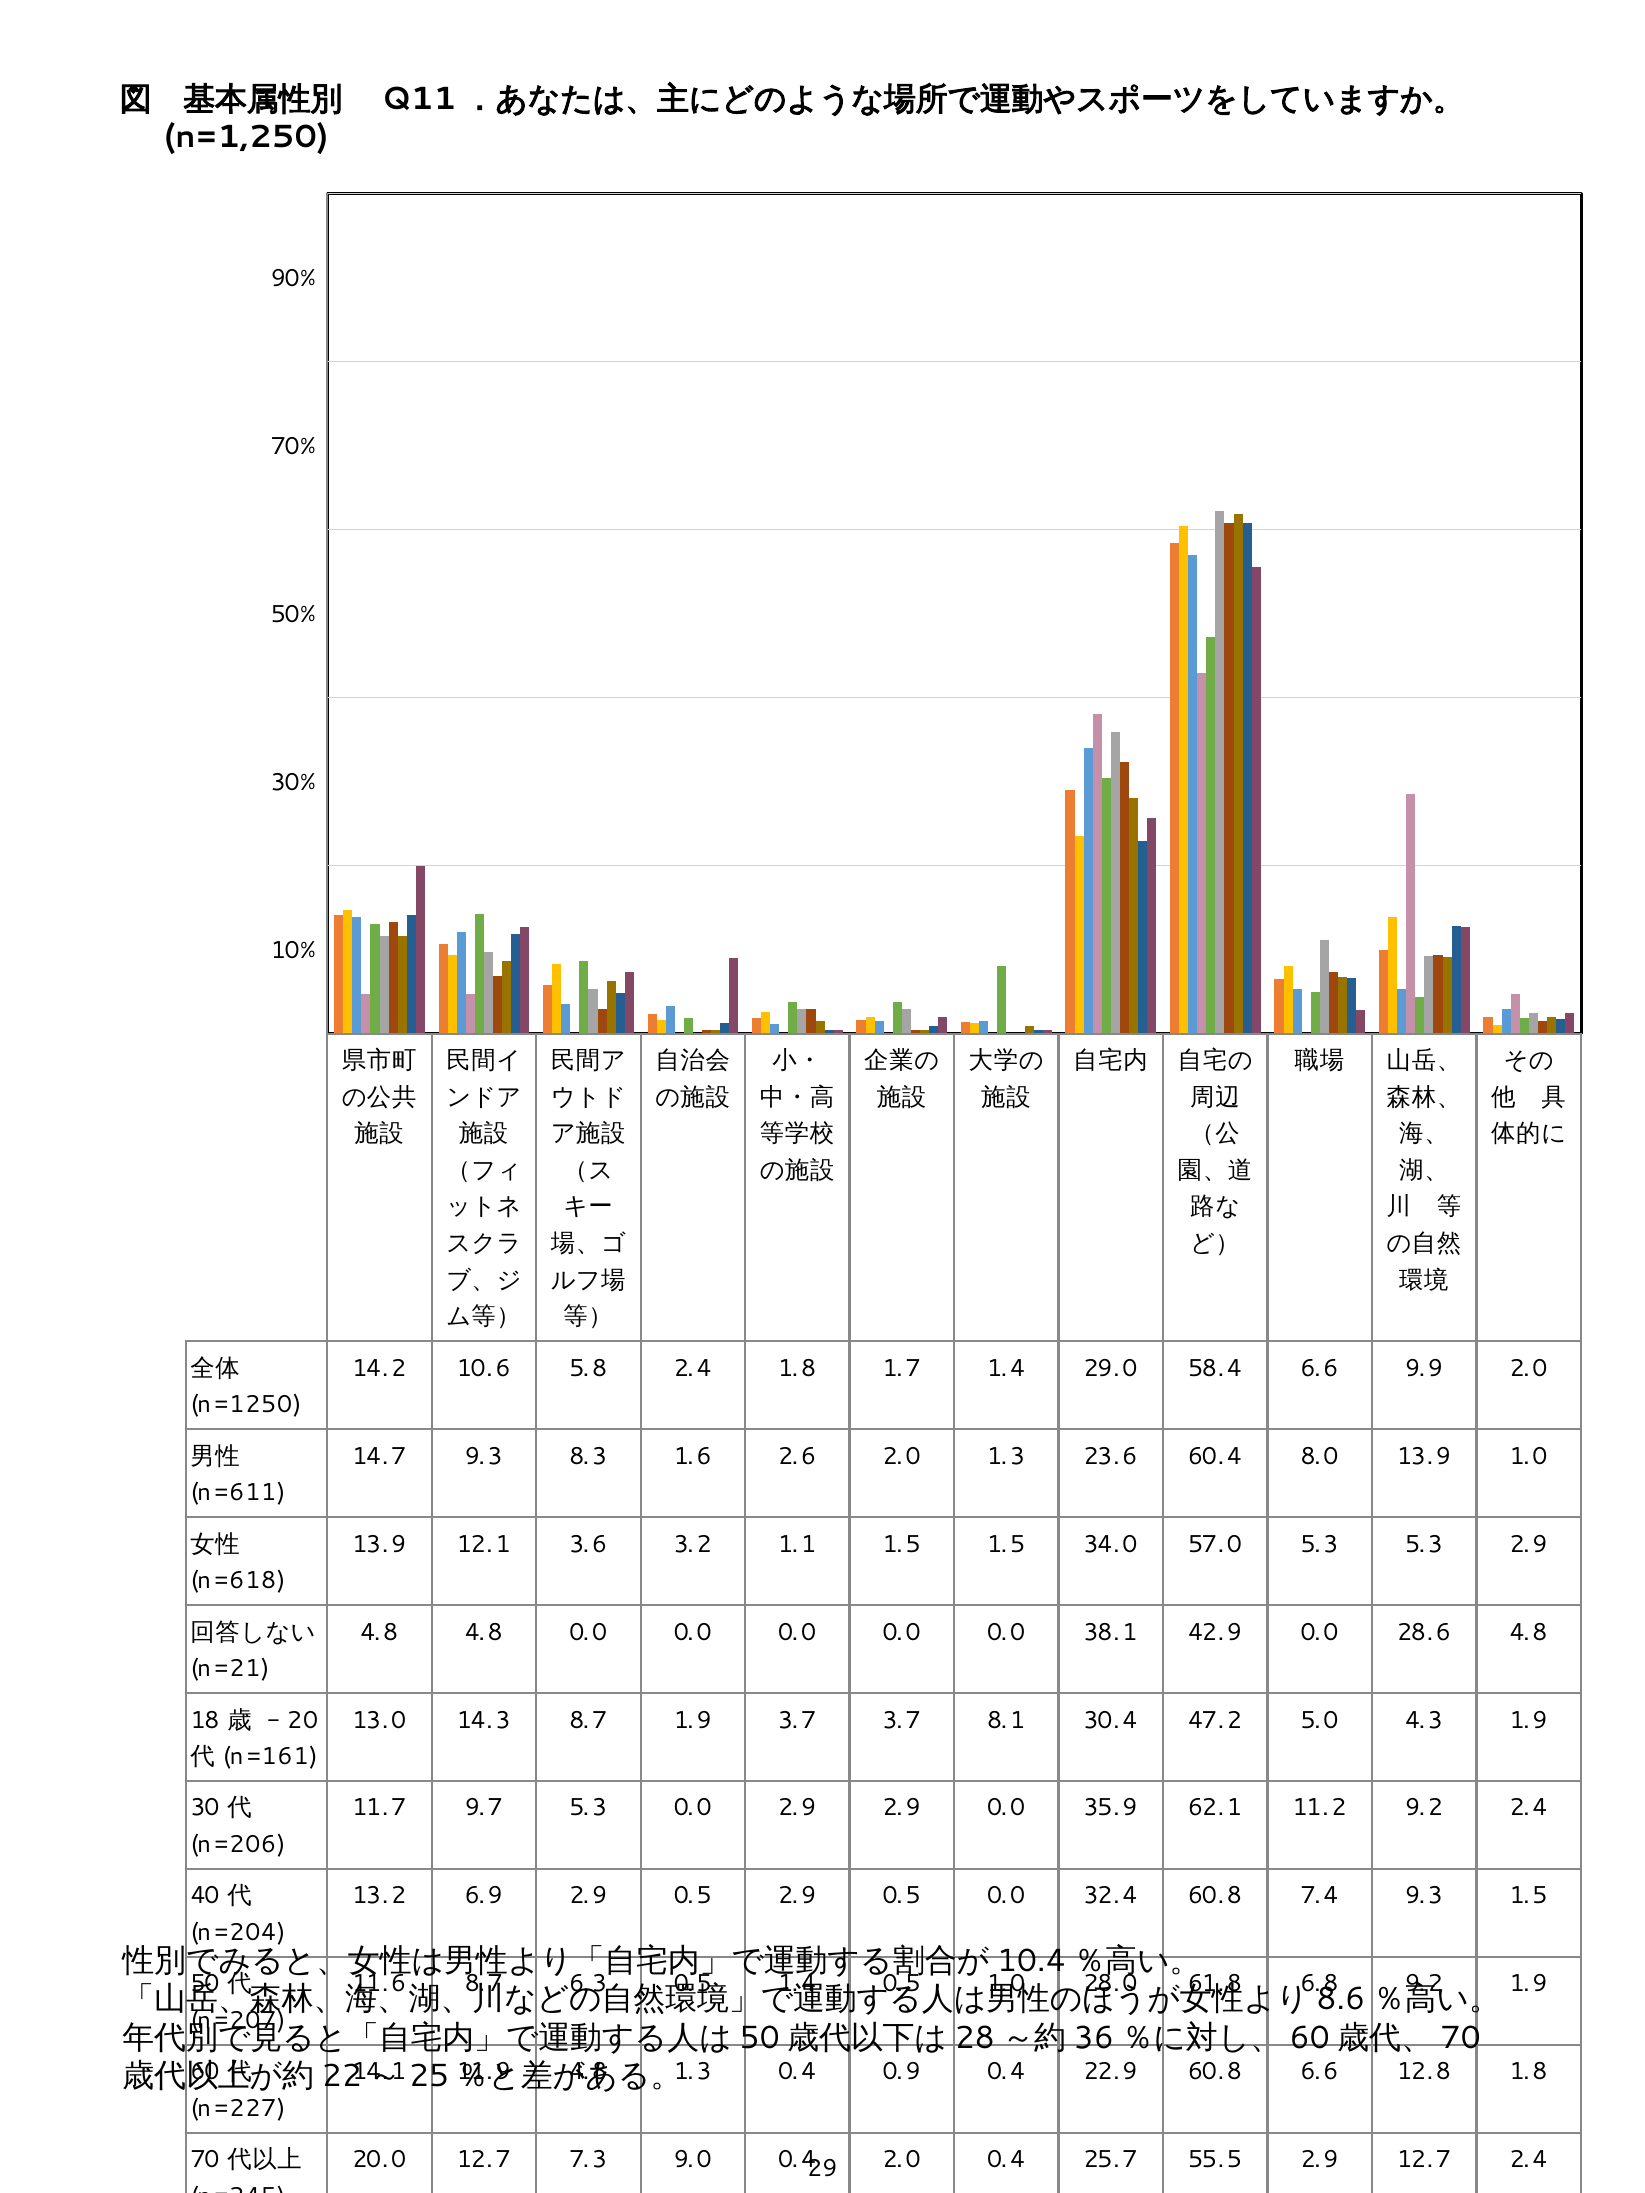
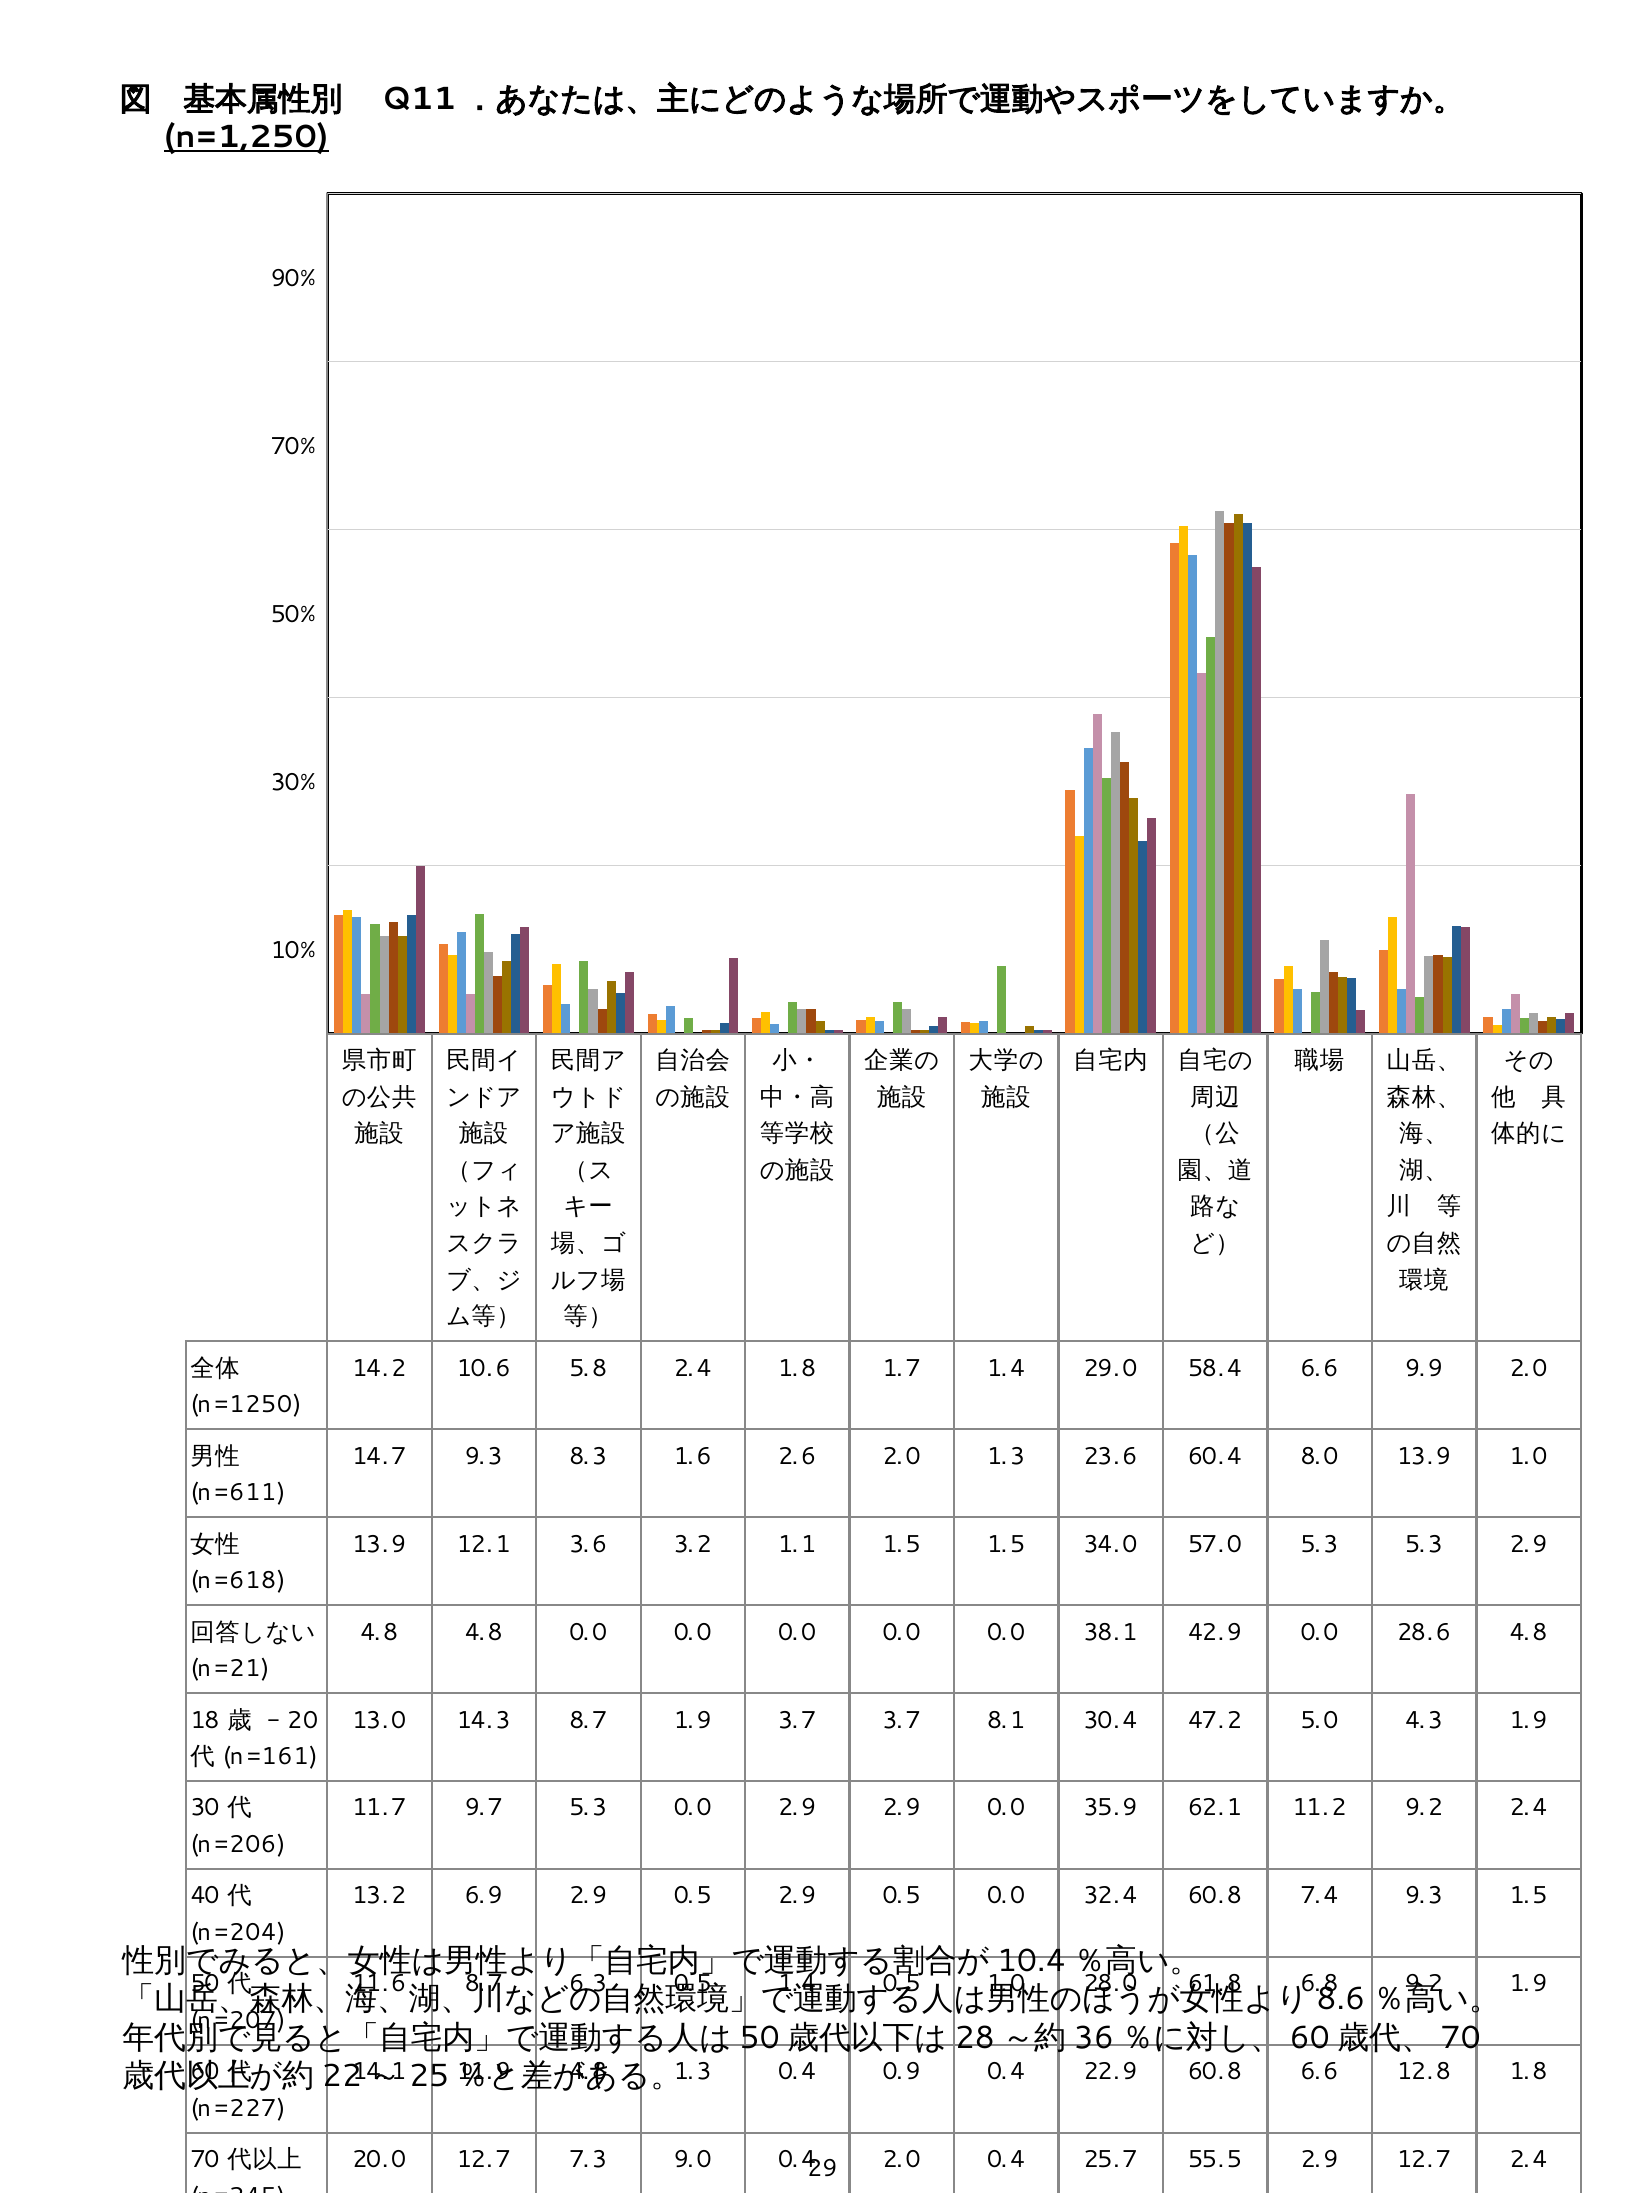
n=1,250 underline: none -> present (246, 137)
